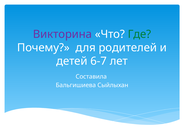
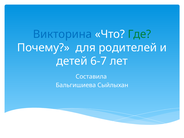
Викторина colour: purple -> blue (62, 34)
